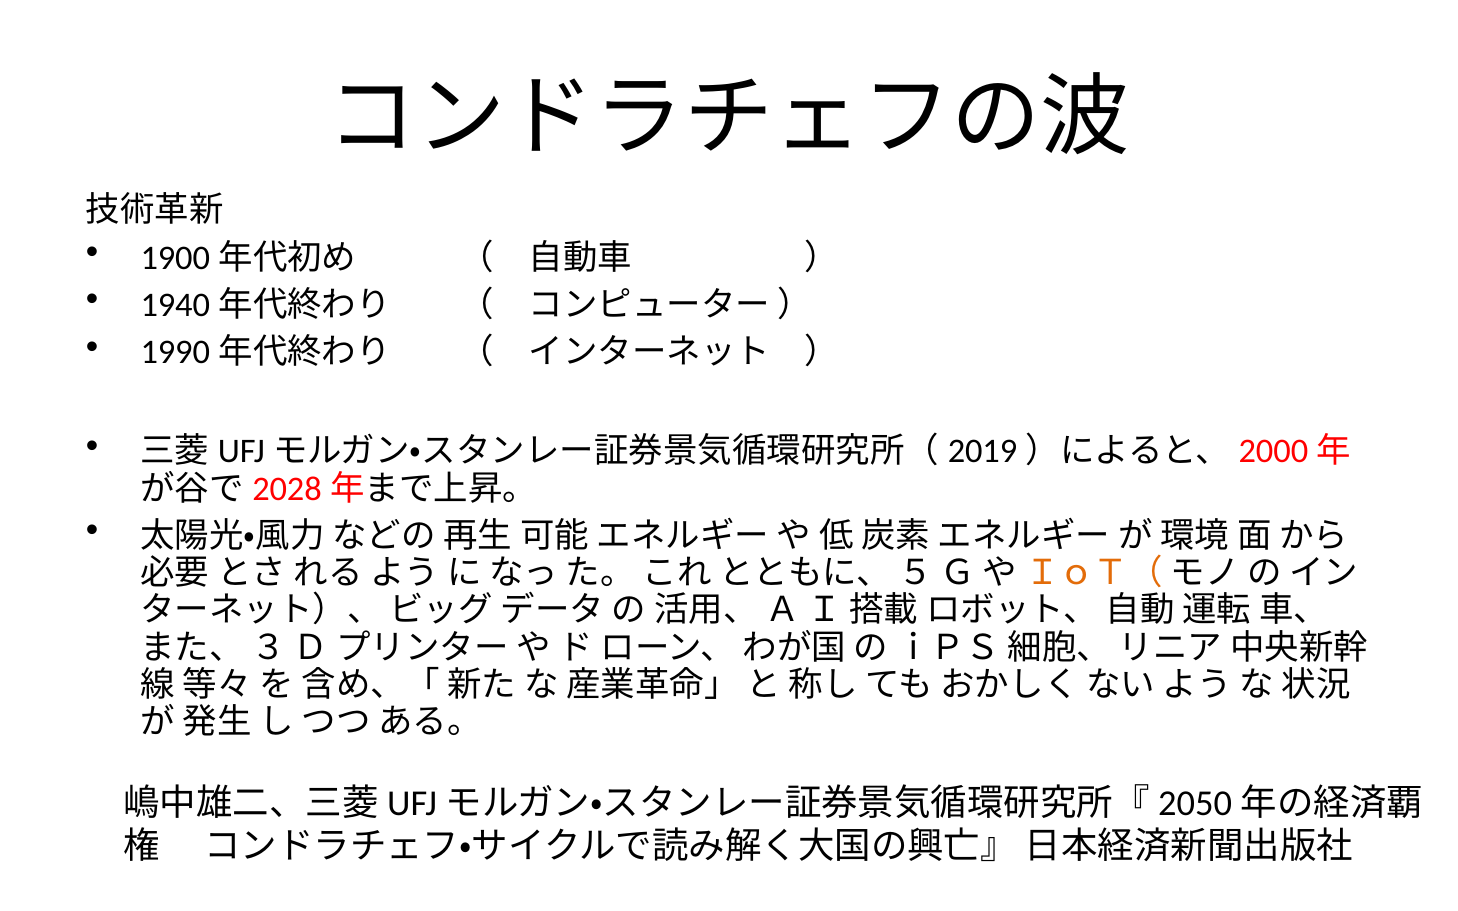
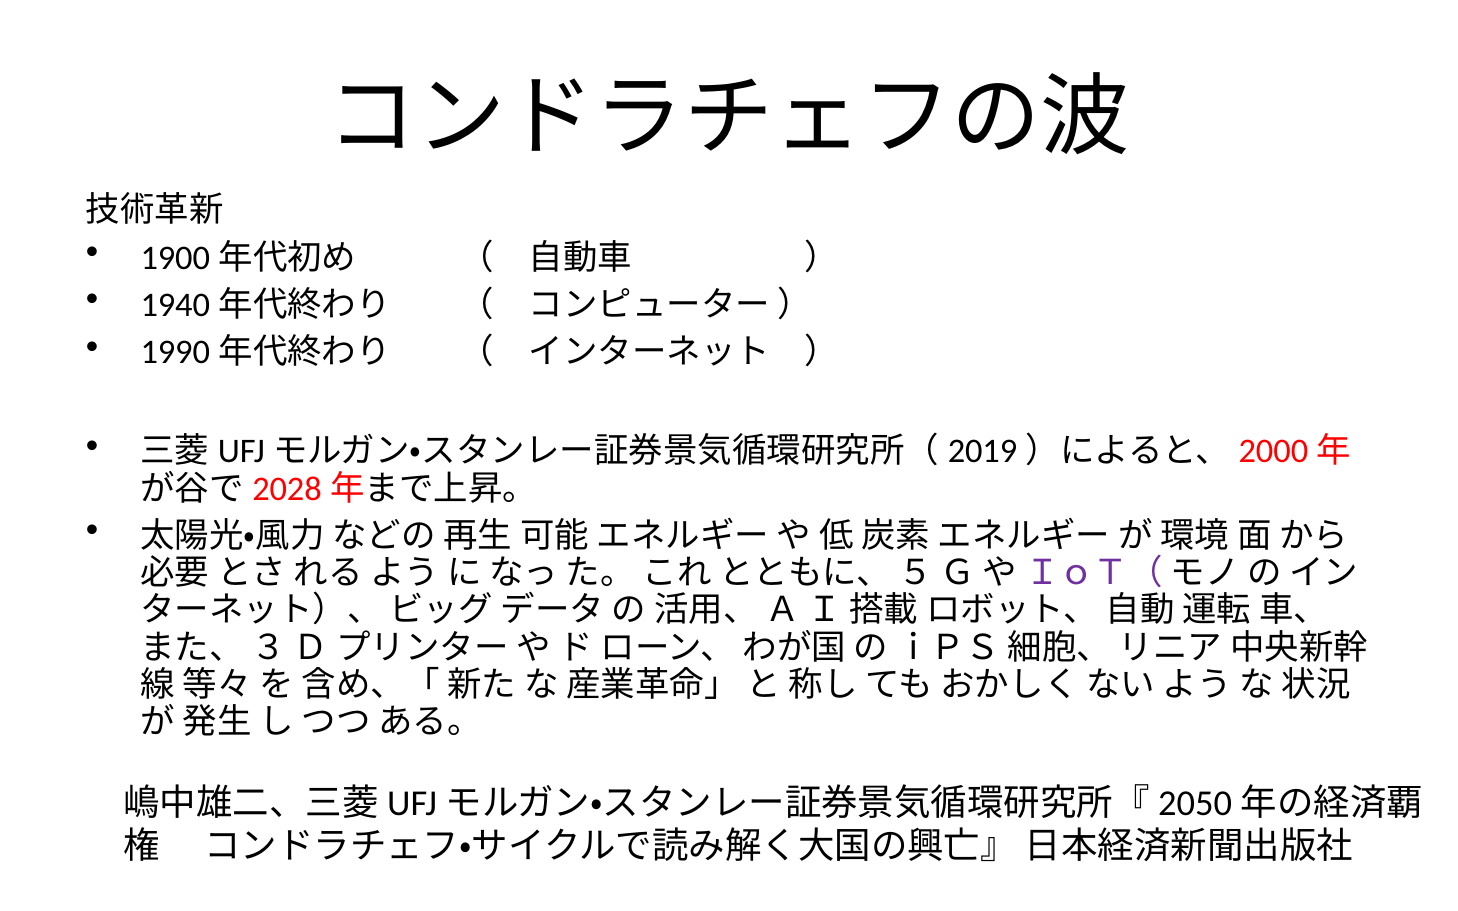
ＩｏＴ（ colour: orange -> purple (1094, 573)
